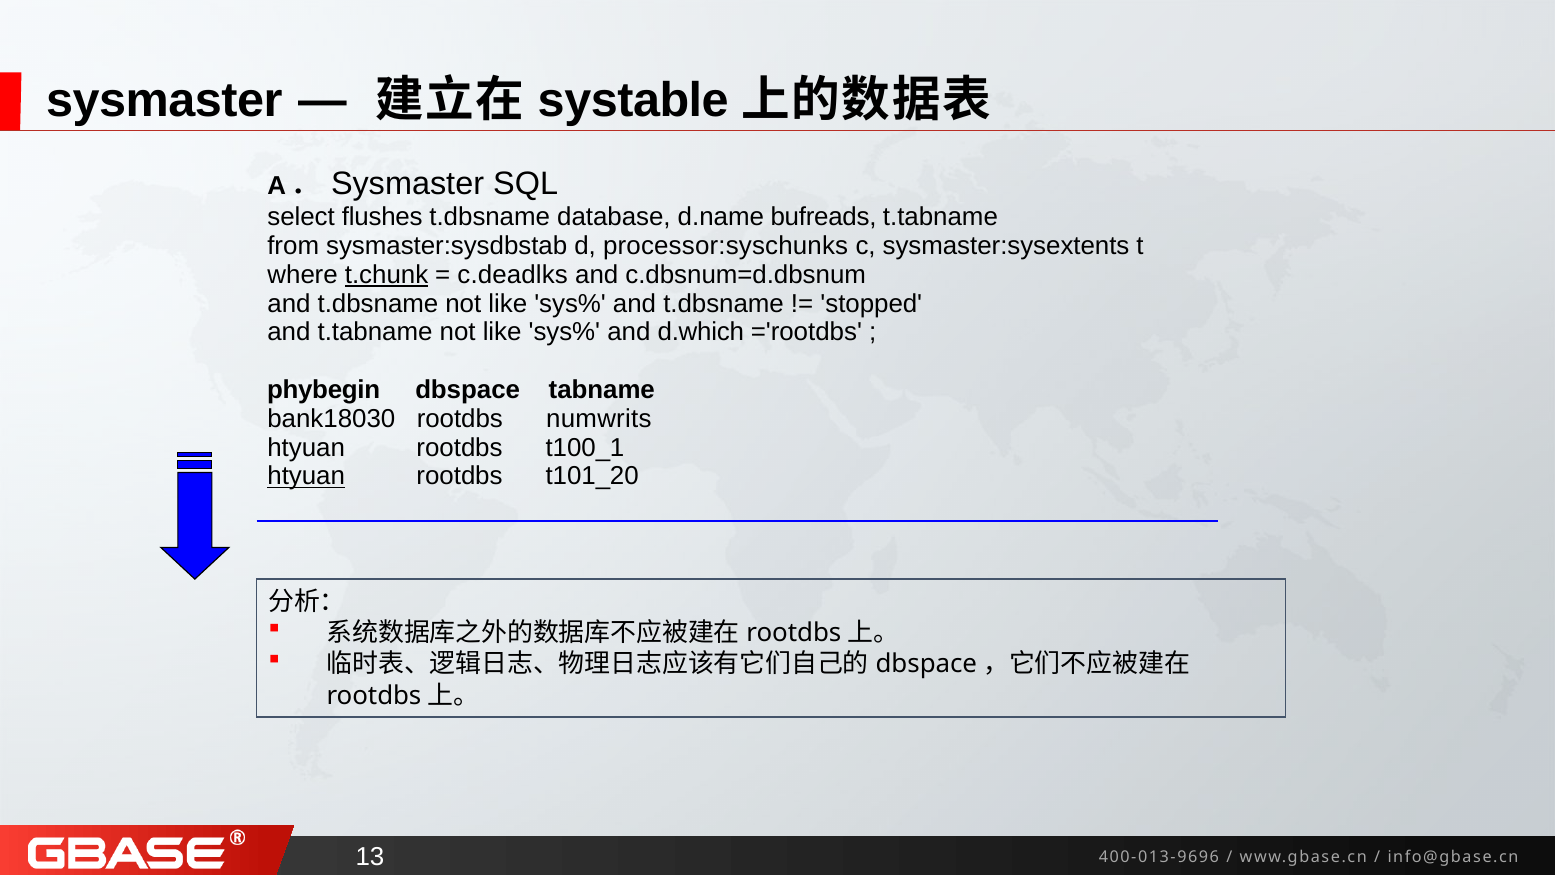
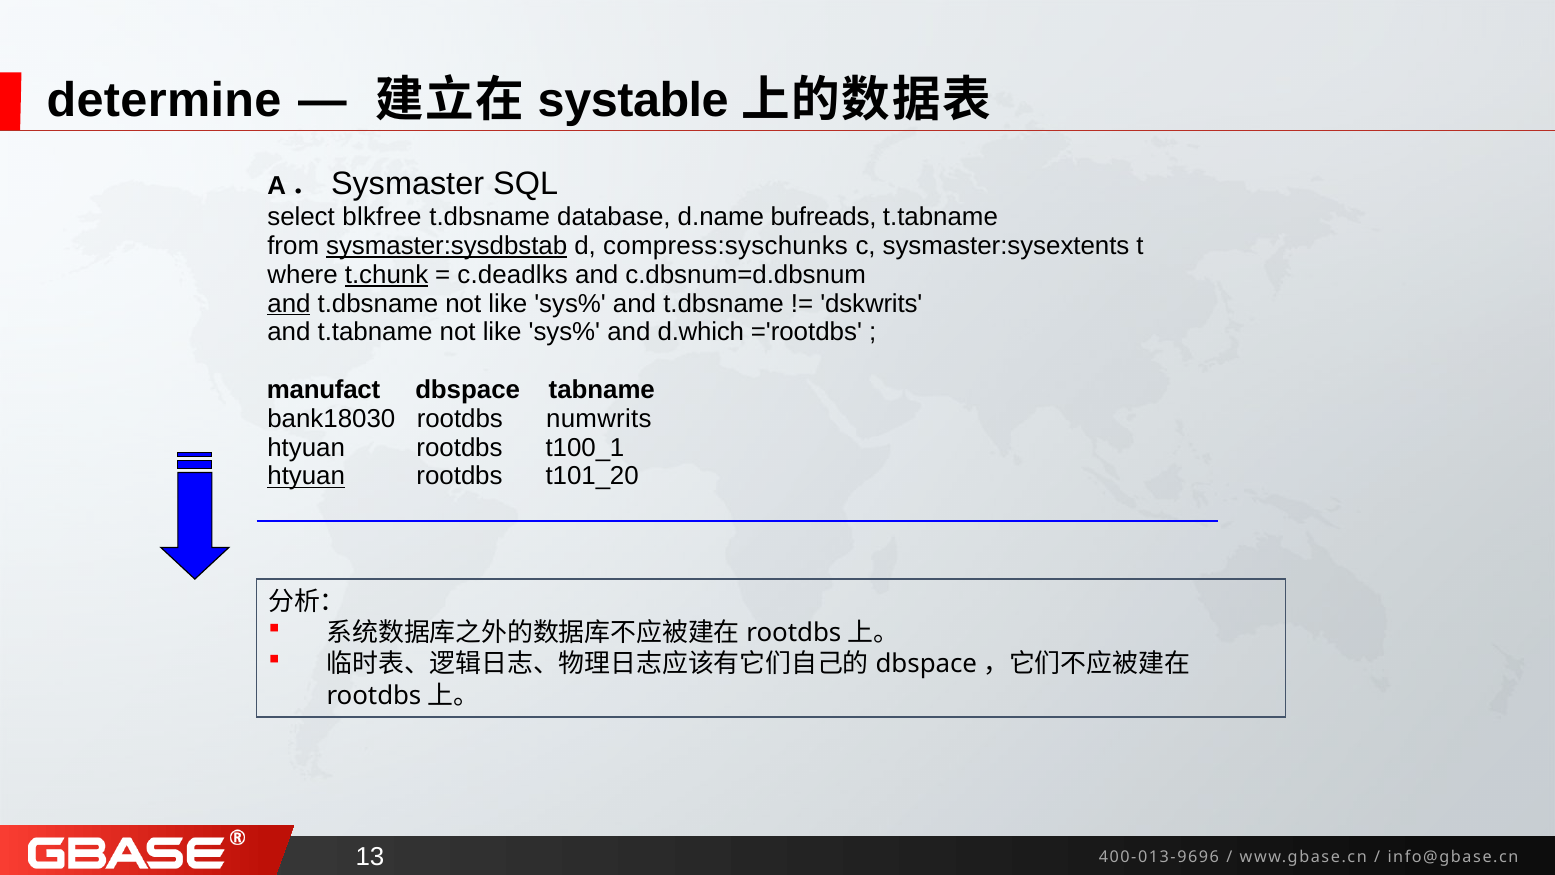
sysmaster: sysmaster -> determine (164, 100)
flushes: flushes -> blkfree (382, 217)
sysmaster:sysdbstab underline: none -> present (447, 246)
processor:syschunks: processor:syschunks -> compress:syschunks (726, 246)
and underline: none -> present (289, 303)
stopped: stopped -> dskwrits (871, 303)
phybegin: phybegin -> manufact (324, 390)
